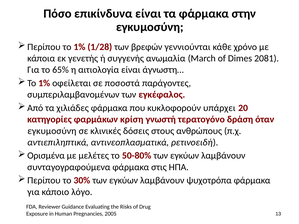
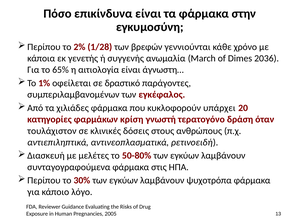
Περίπου το 1%: 1% -> 2% (79, 47)
2081: 2081 -> 2036 (267, 58)
ποσοστά: ποσοστά -> δραστικό (122, 83)
εγκυμοσύνη: εγκυμοσύνη -> τουλάχιστον (52, 131)
Ορισμένα: Ορισμένα -> Διασκευή (46, 156)
